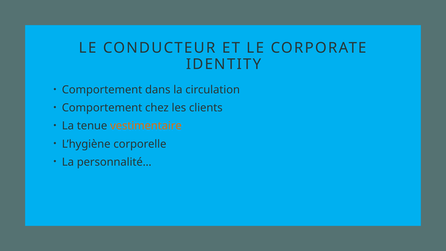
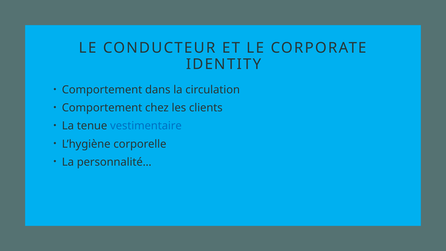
vestimentaire colour: orange -> blue (146, 126)
